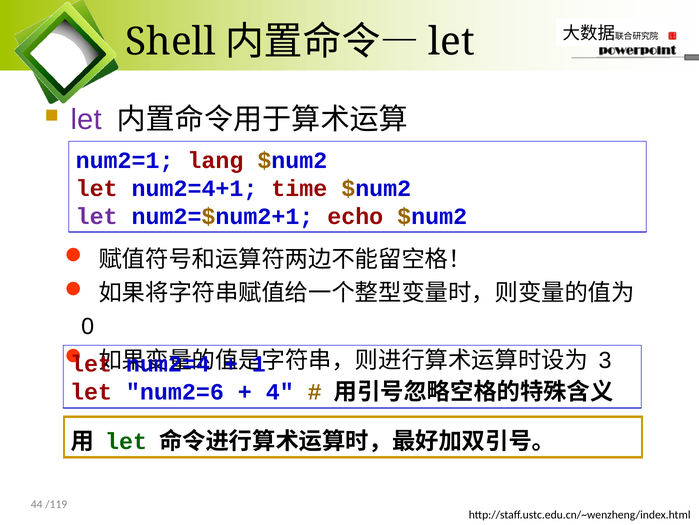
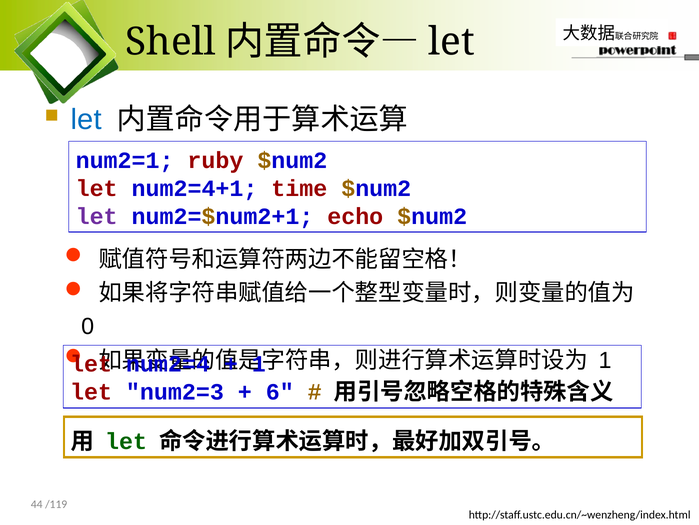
let colour: purple -> blue (86, 120)
lang: lang -> ruby (215, 160)
3: 3 -> 1 (605, 360)
num2=6: num2=6 -> num2=3 (175, 392)
4: 4 -> 6 (280, 392)
